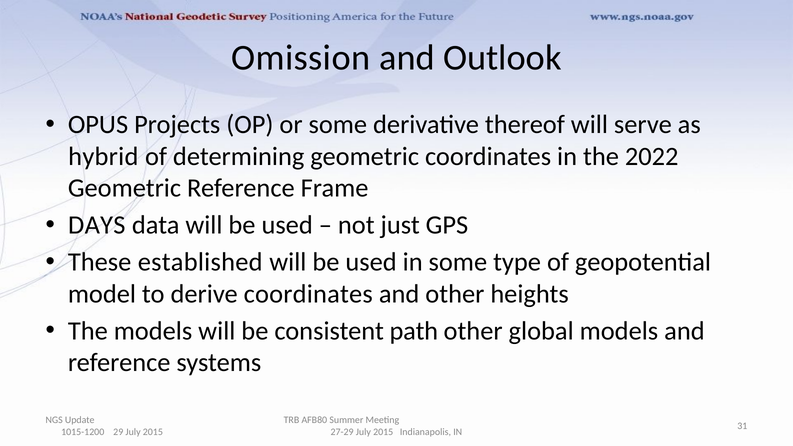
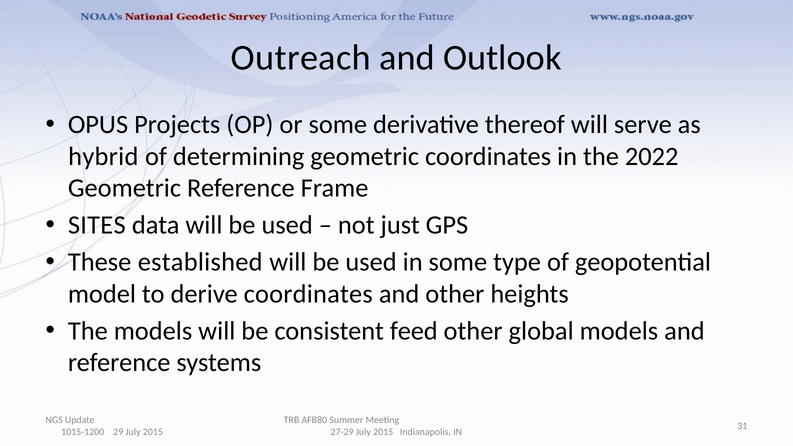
Omission: Omission -> Outreach (301, 58)
DAYS: DAYS -> SITES (97, 225)
path: path -> feed (414, 331)
